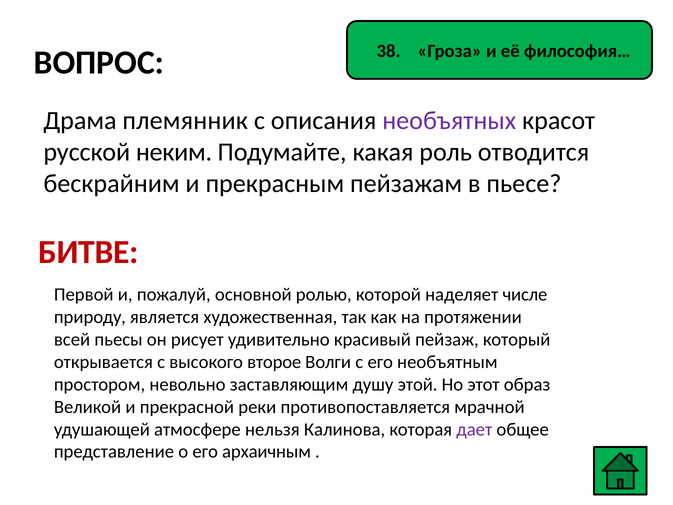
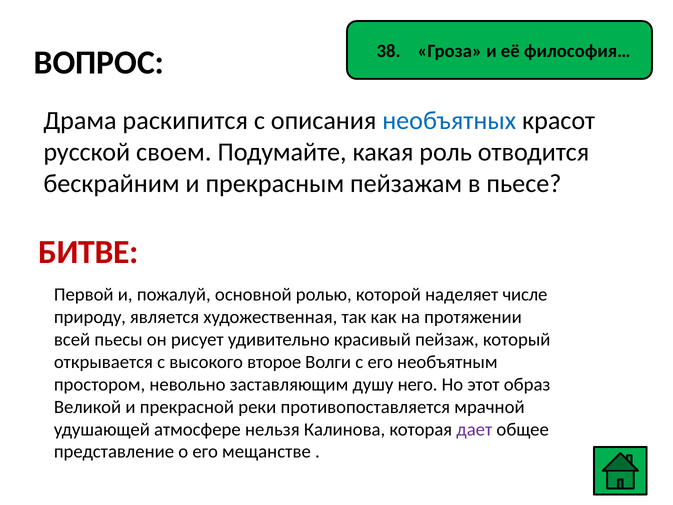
племянник: племянник -> раскипится (185, 121)
необъятных colour: purple -> blue (449, 121)
неким: неким -> своем (174, 152)
этой: этой -> него (418, 384)
архаичным: архаичным -> мещанстве (266, 452)
